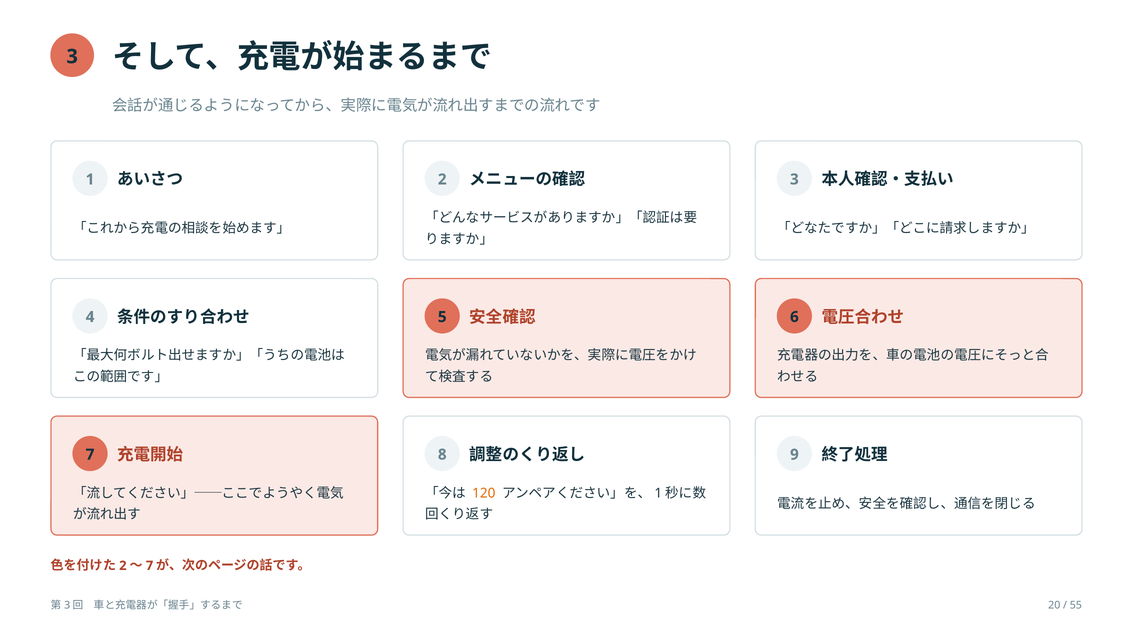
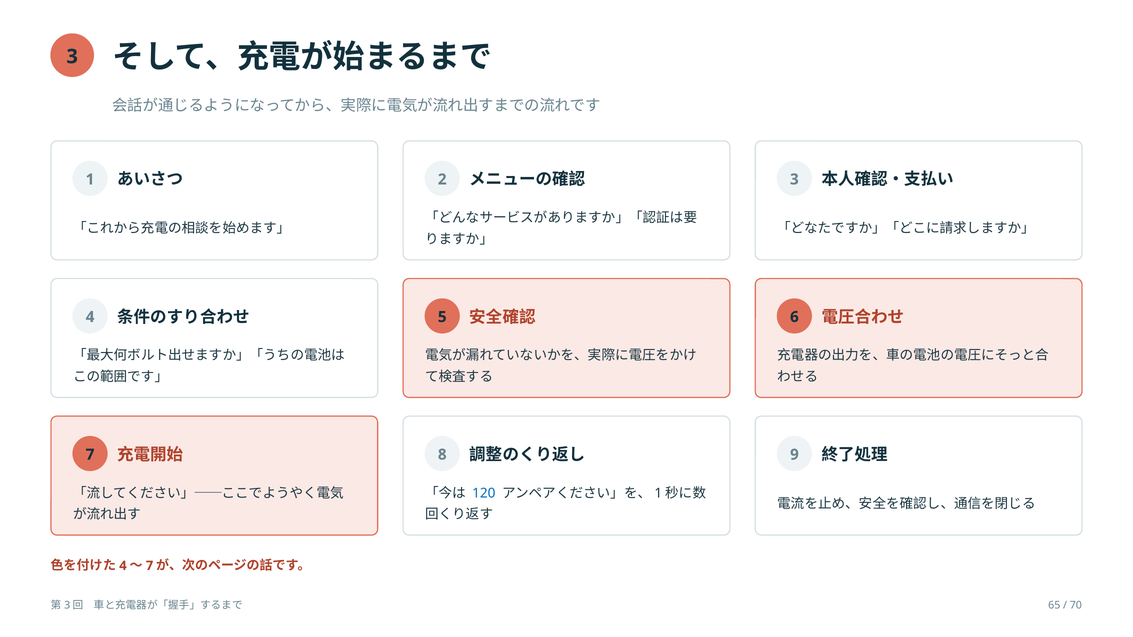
120 colour: orange -> blue (484, 493)
2: 2 -> 4 (123, 566)
20: 20 -> 65 (1054, 606)
55: 55 -> 70 (1076, 606)
